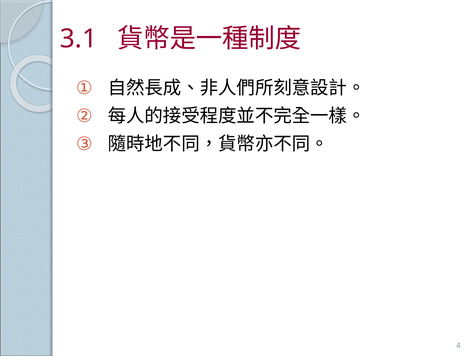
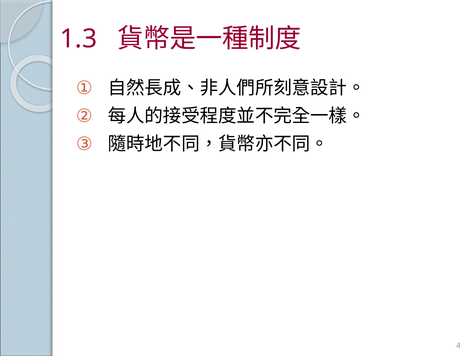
3.1: 3.1 -> 1.3 (79, 39)
